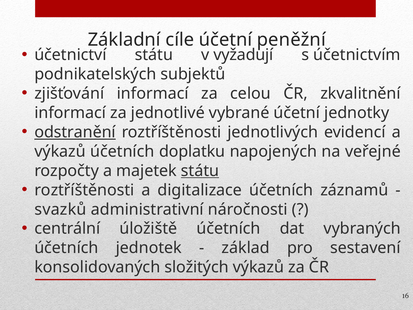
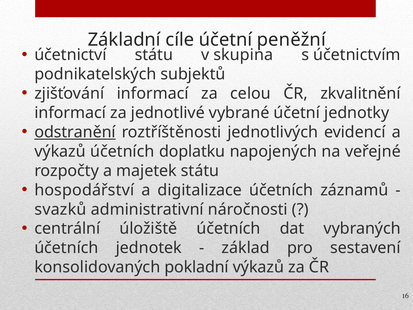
vyžadují: vyžadují -> skupina (243, 55)
státu underline: present -> none (200, 171)
roztříštěnosti: roztříštěnosti -> hospodářství (84, 190)
složitých: složitých -> pokladní (197, 267)
